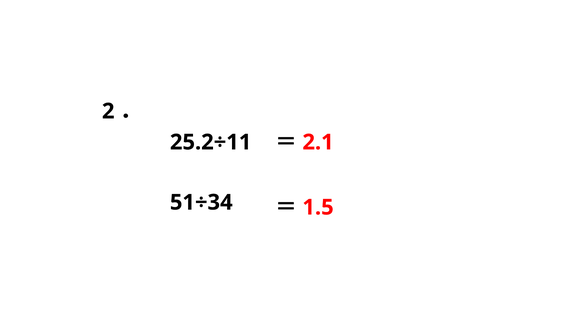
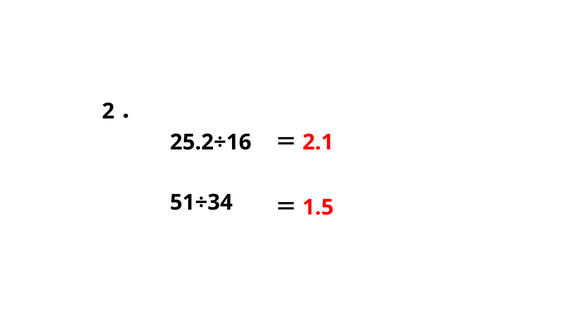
25.2÷11: 25.2÷11 -> 25.2÷16 (211, 142)
